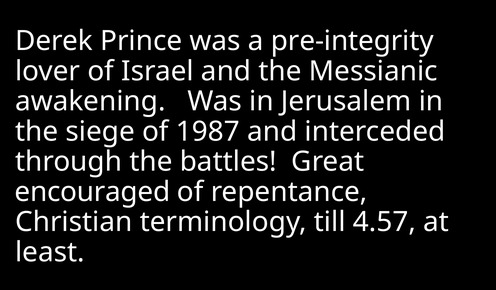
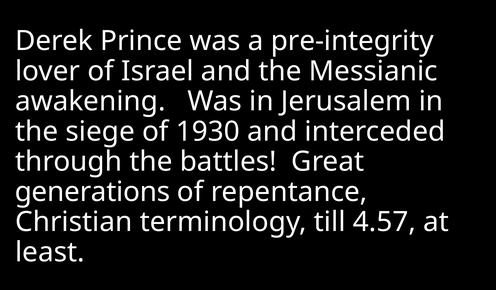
1987: 1987 -> 1930 (208, 132)
encouraged: encouraged -> generations (92, 192)
